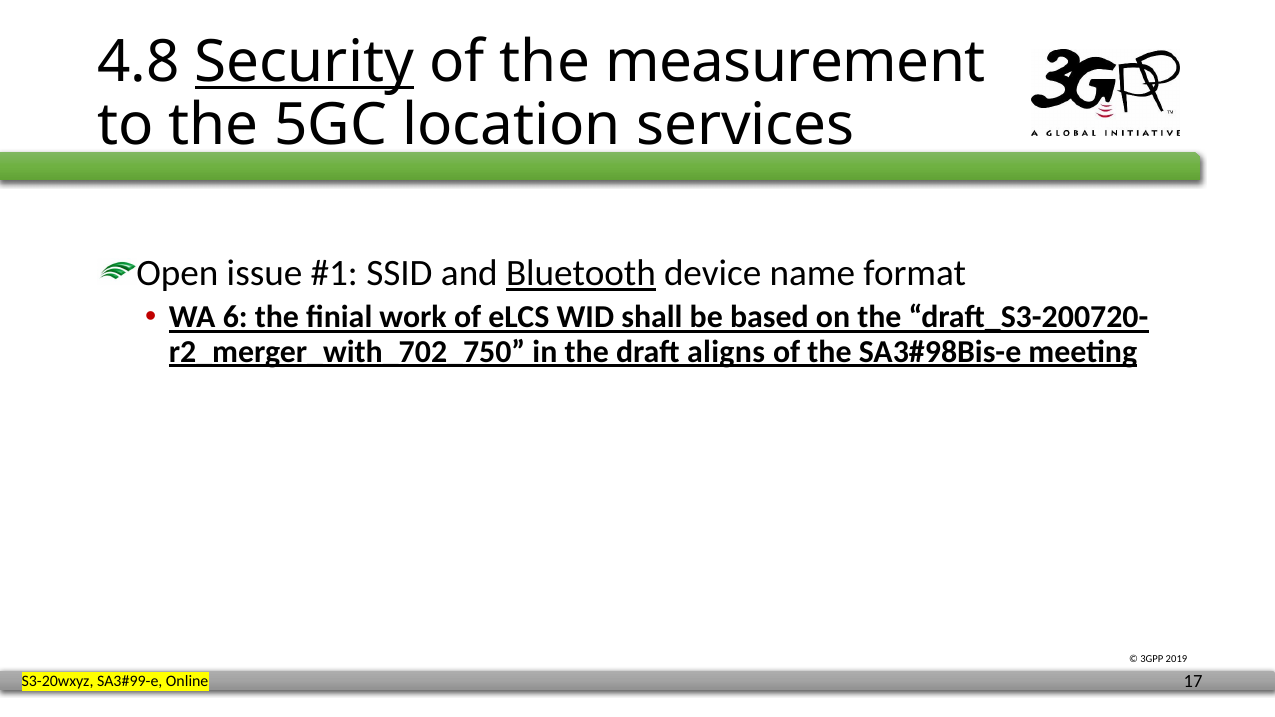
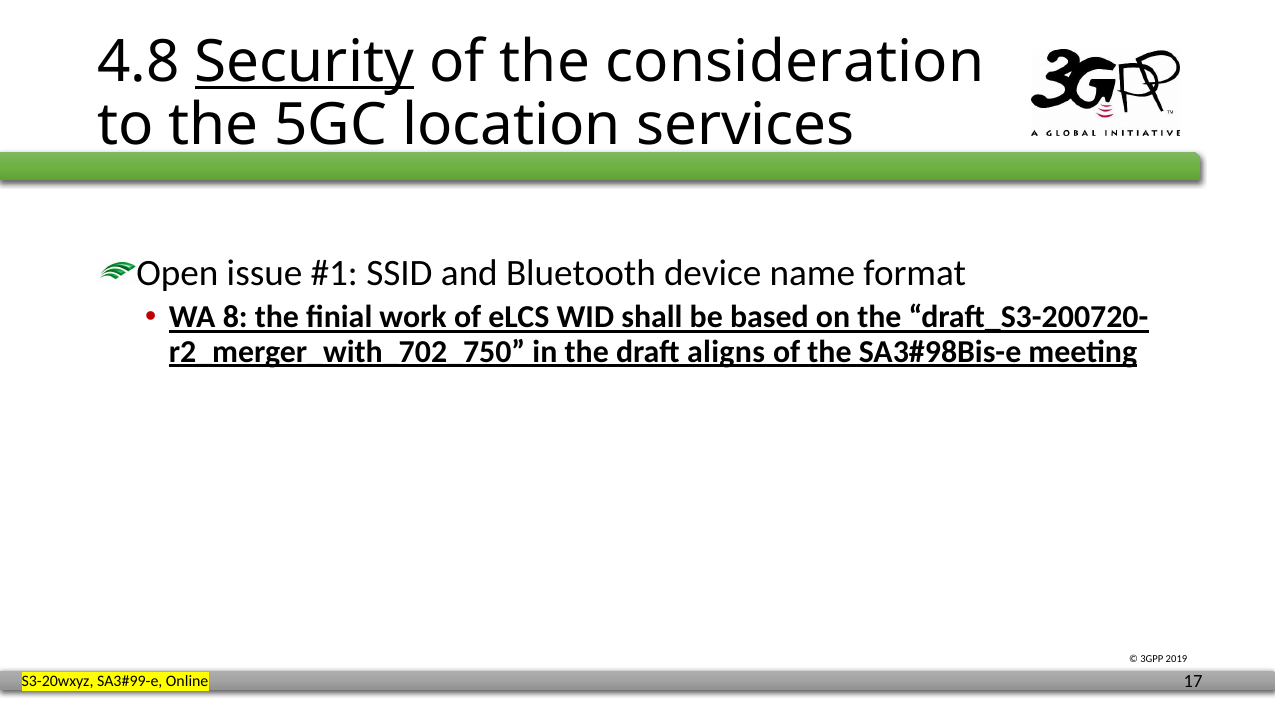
measurement: measurement -> consideration (795, 62)
Bluetooth underline: present -> none (581, 274)
6: 6 -> 8 (235, 317)
